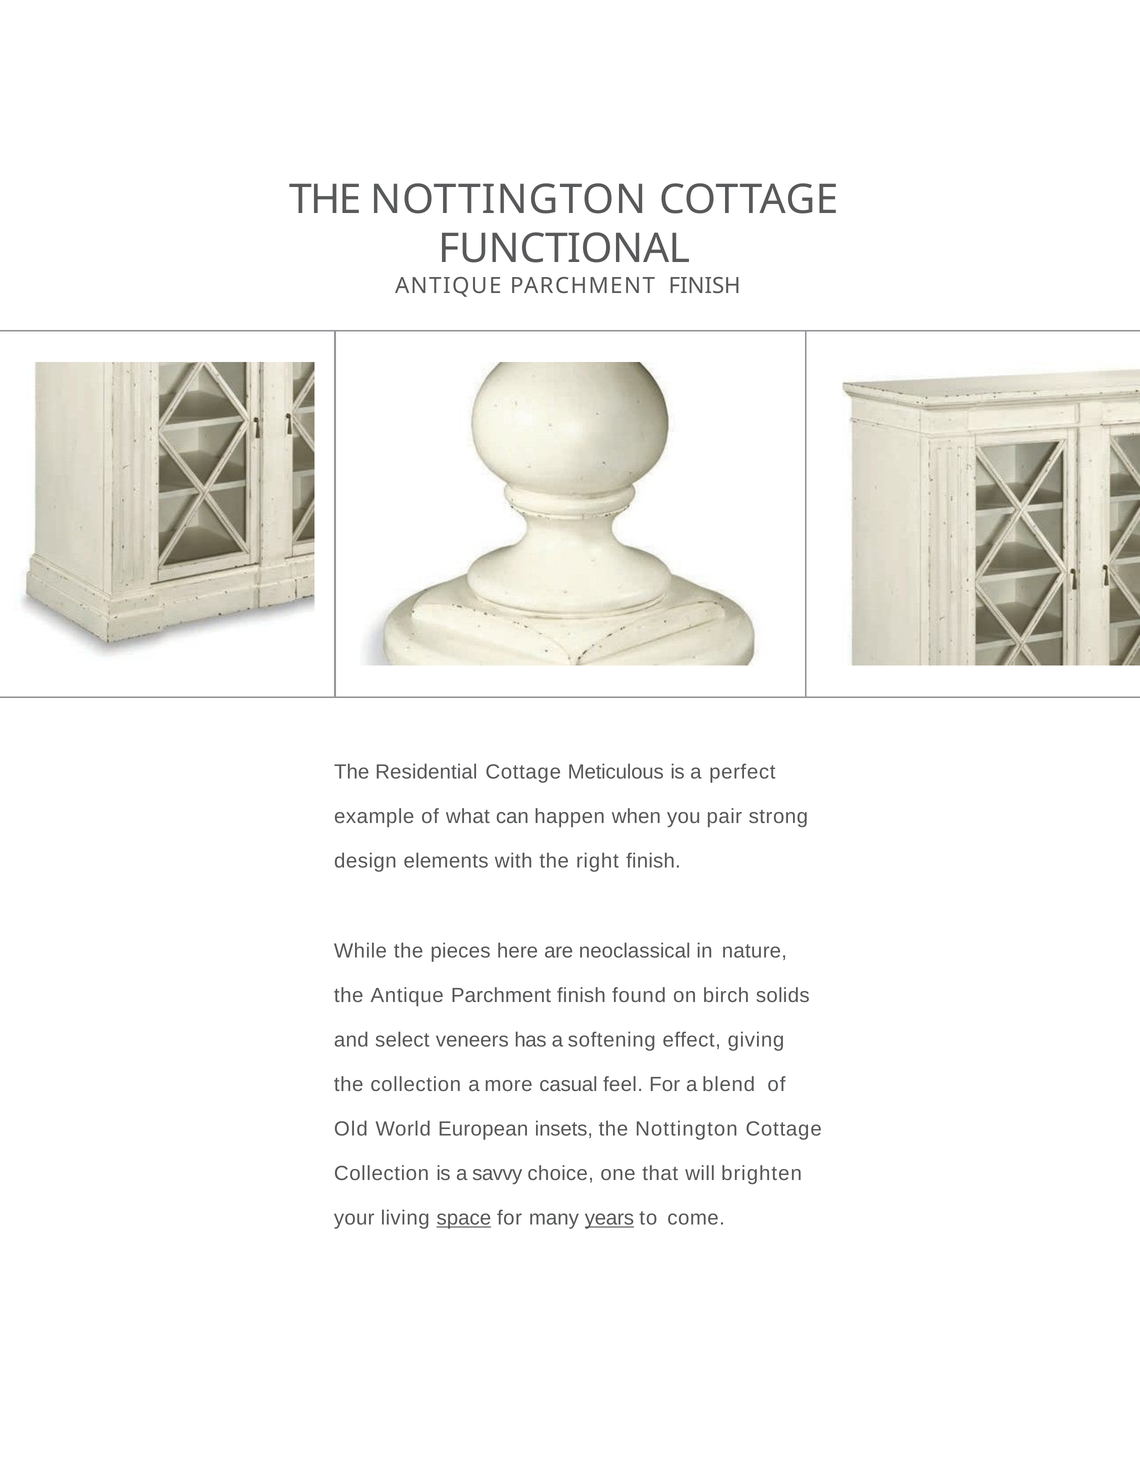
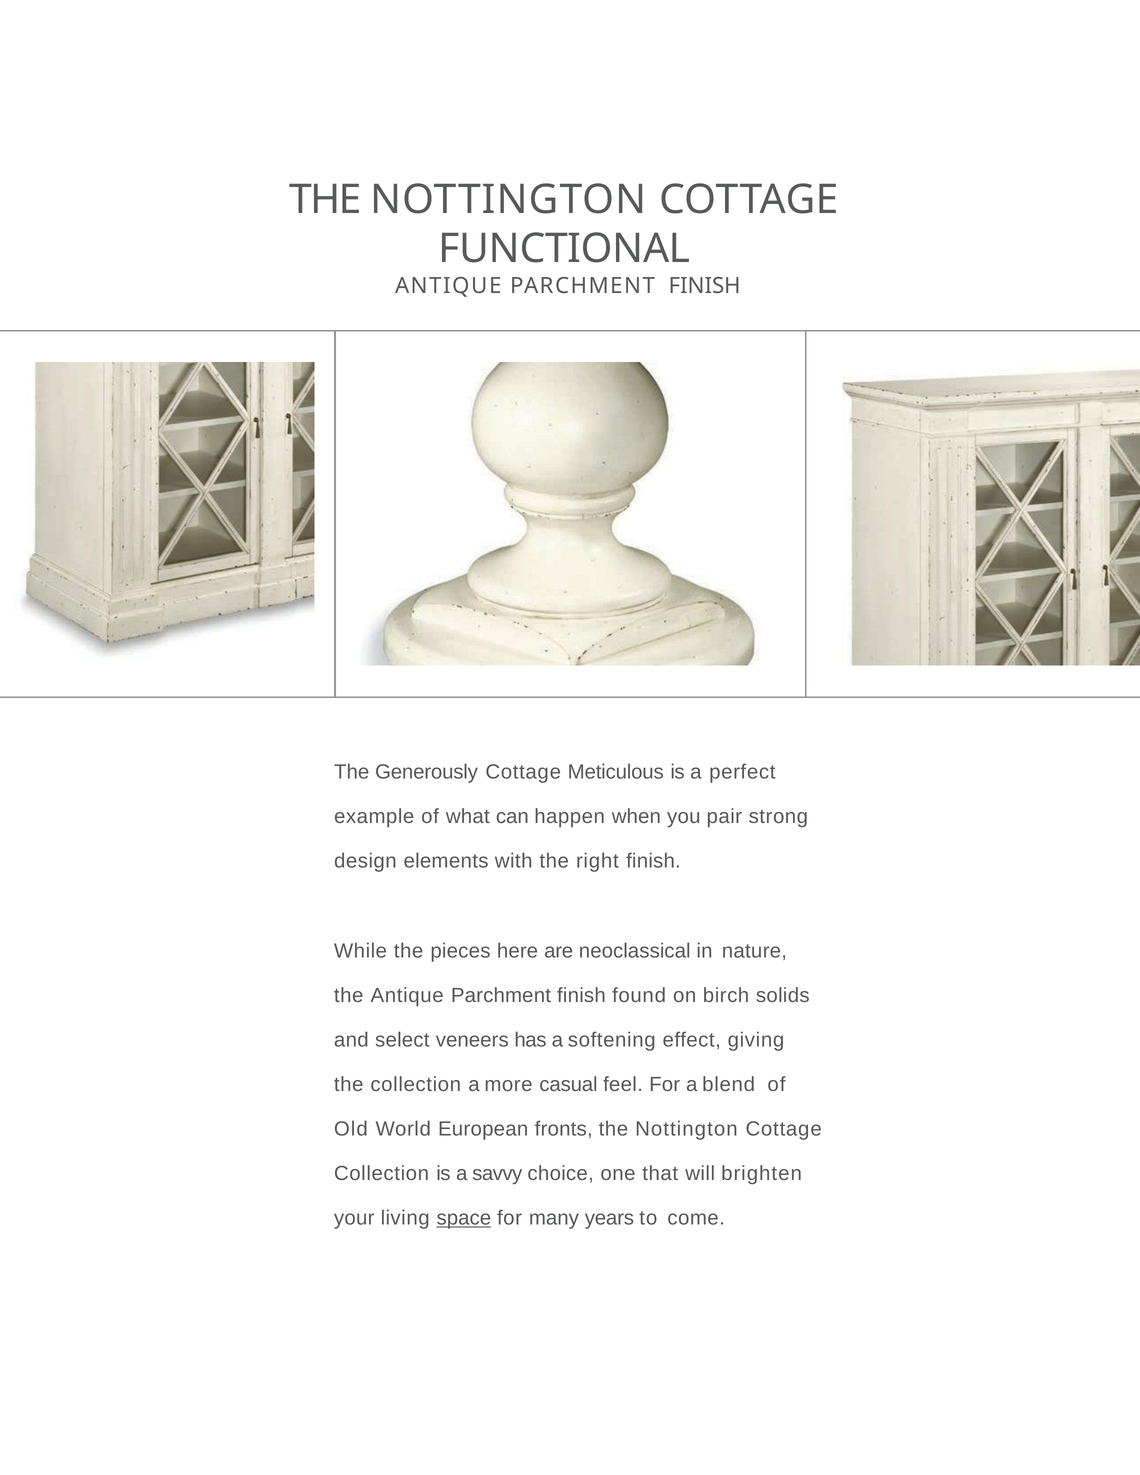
Residential: Residential -> Generously (427, 772)
insets: insets -> fronts (564, 1129)
years underline: present -> none (609, 1218)
